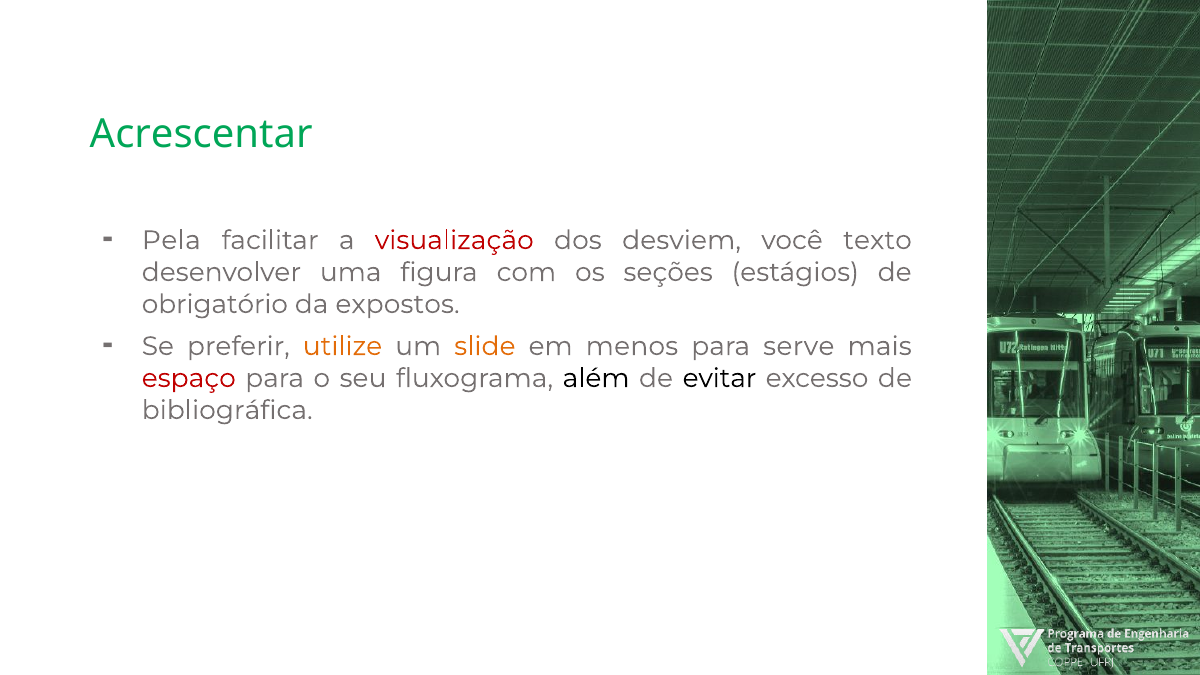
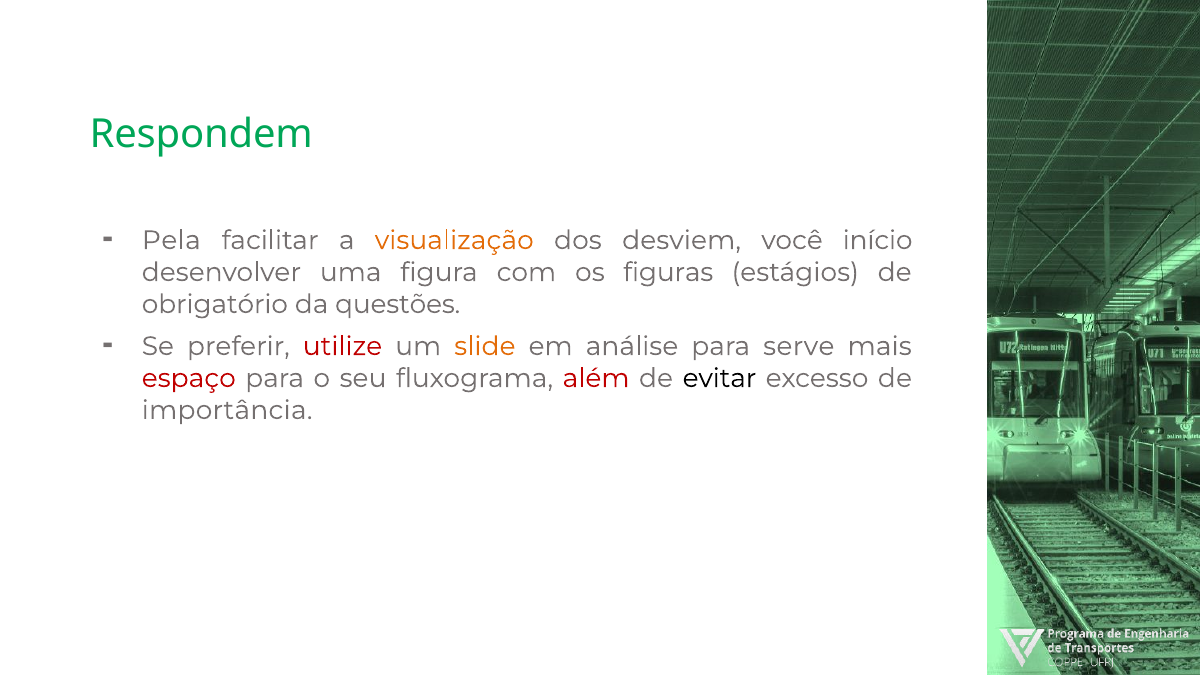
Acrescentar: Acrescentar -> Respondem (201, 134)
visualização colour: red -> orange (454, 240)
texto: texto -> início (878, 240)
seções: seções -> figuras (668, 272)
expostos: expostos -> questões (398, 304)
utilize colour: orange -> red (342, 346)
menos: menos -> análise (632, 346)
além colour: black -> red (596, 378)
bibliográfica: bibliográfica -> importância (227, 410)
